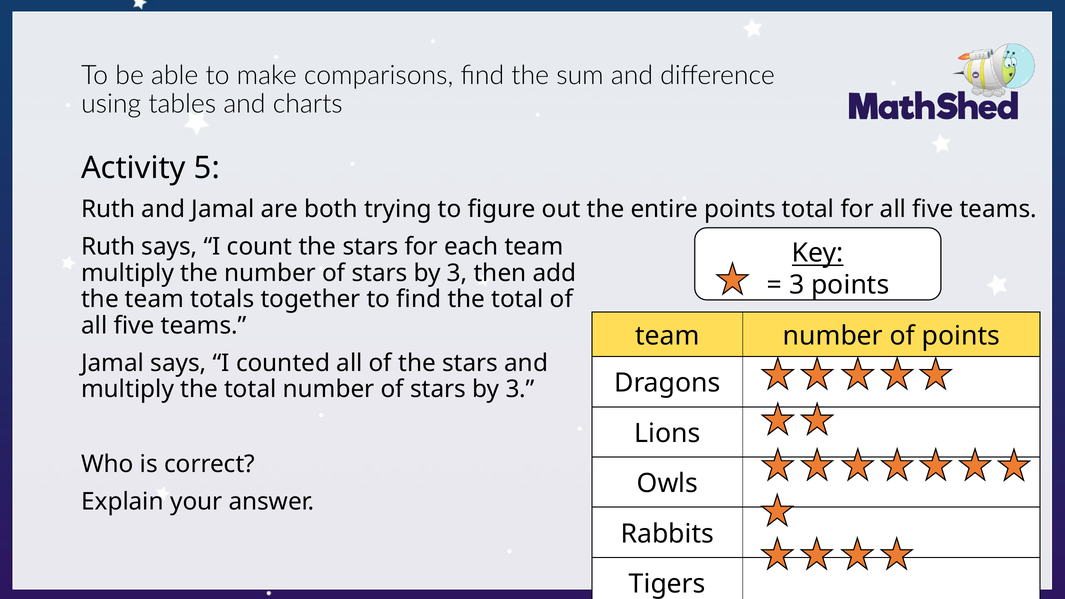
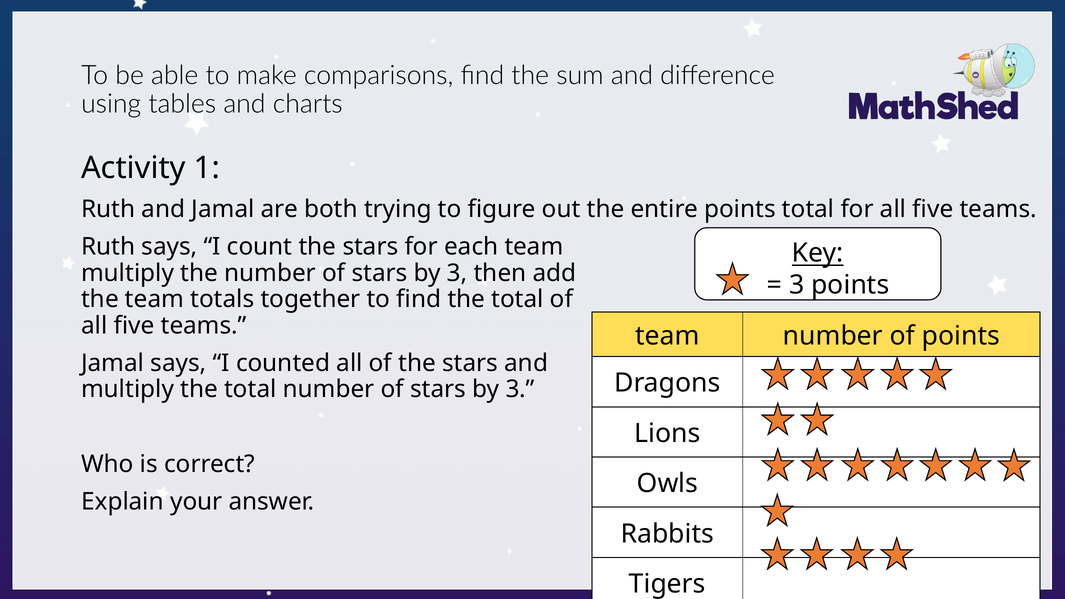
5: 5 -> 1 (207, 168)
